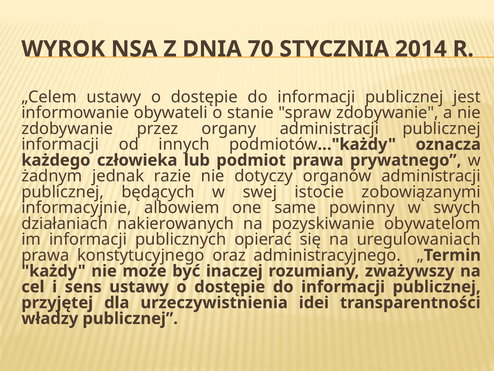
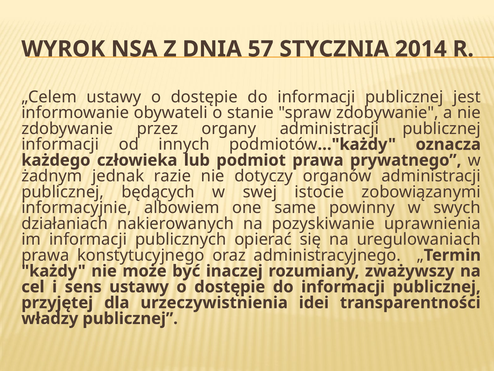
70: 70 -> 57 (261, 49)
obywatelom: obywatelom -> uprawnienia (432, 223)
